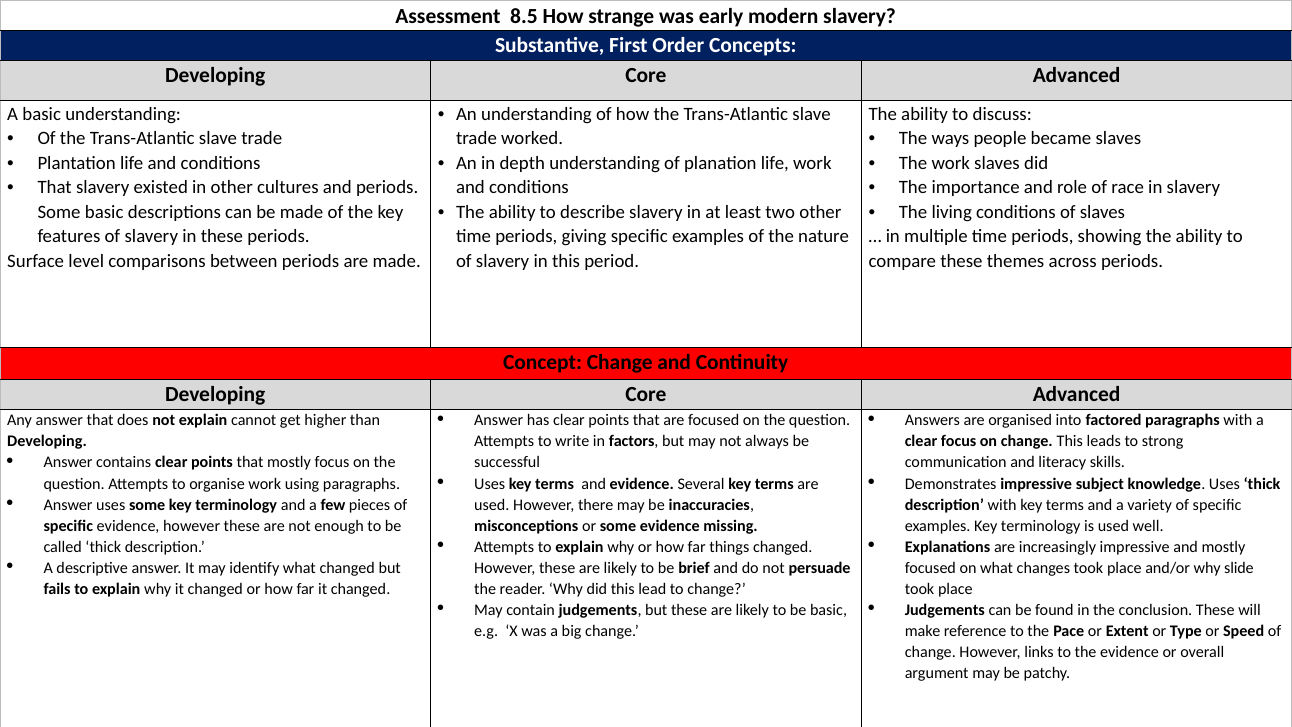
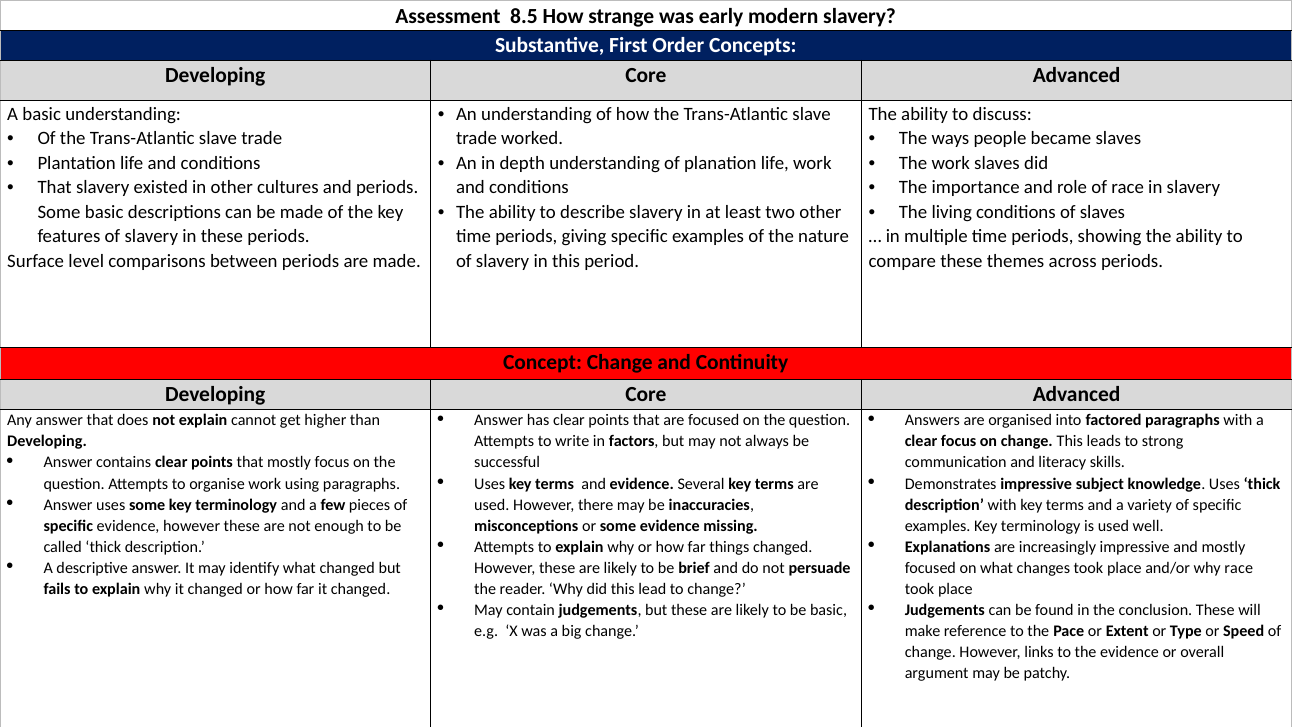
why slide: slide -> race (1239, 568)
